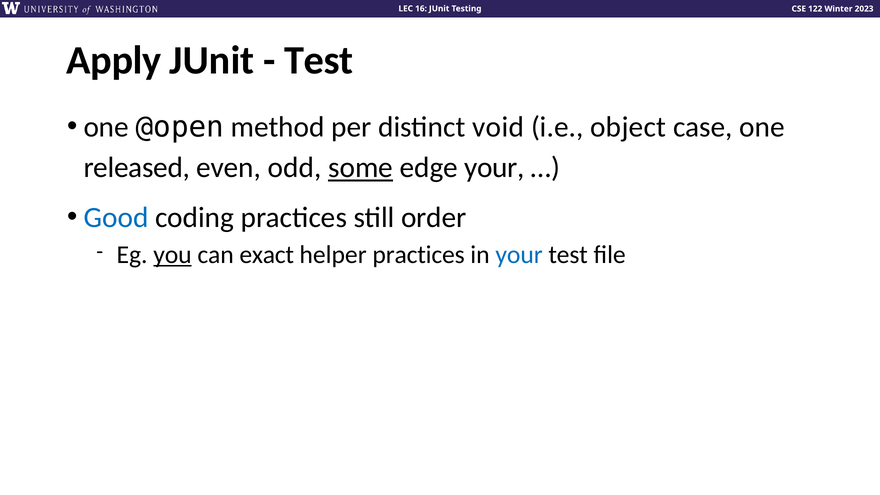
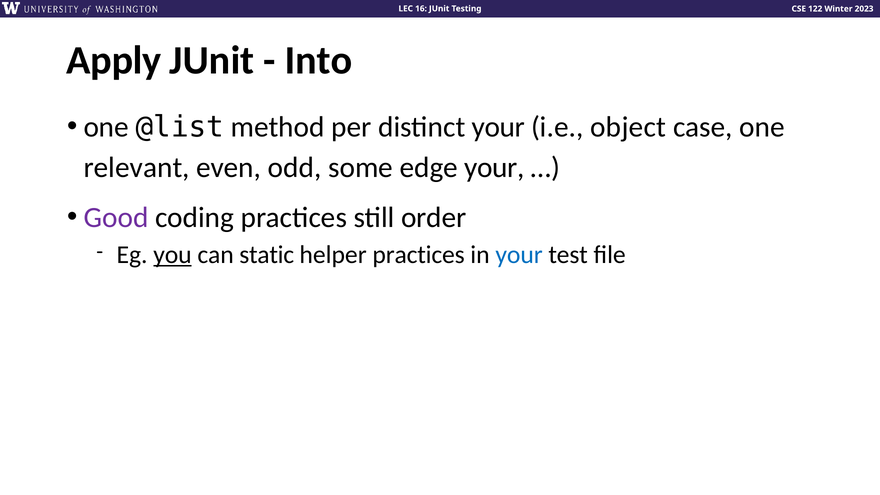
Test: Test -> Into (319, 60)
@open: @open -> @list (180, 127)
distinct void: void -> your (498, 127)
released: released -> relevant (137, 168)
some underline: present -> none (361, 168)
Good colour: blue -> purple (116, 217)
exact: exact -> static (267, 255)
